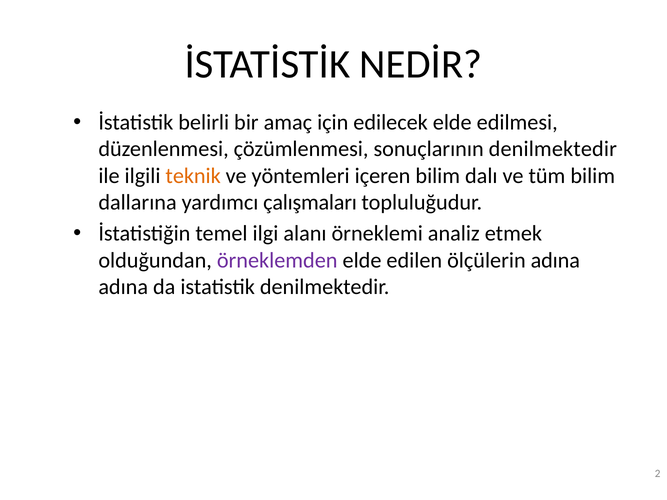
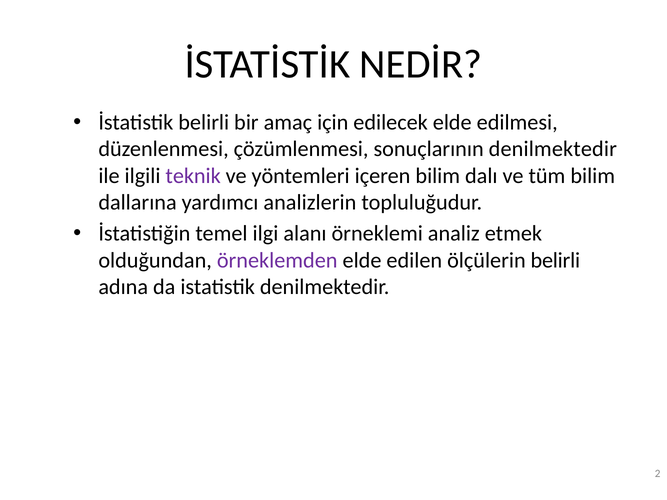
teknik colour: orange -> purple (193, 176)
çalışmaları: çalışmaları -> analizlerin (310, 203)
ölçülerin adına: adına -> belirli (555, 260)
